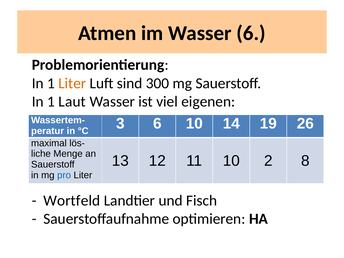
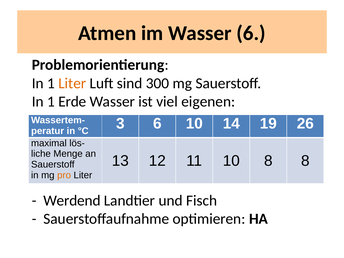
Laut: Laut -> Erde (72, 102)
10 2: 2 -> 8 (268, 161)
pro colour: blue -> orange (64, 175)
Wortfeld: Wortfeld -> Werdend (72, 201)
